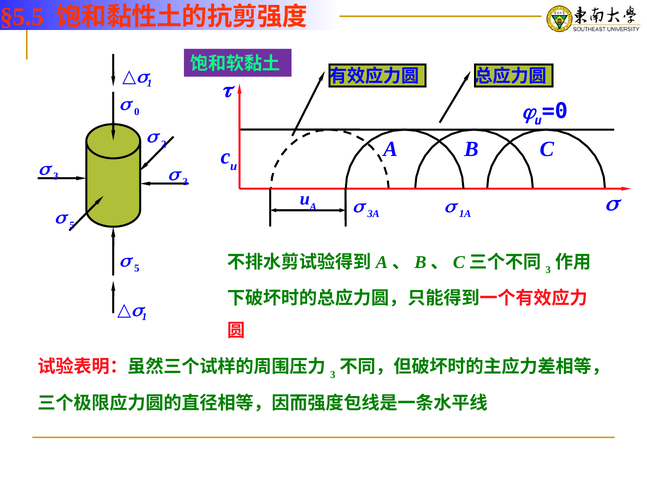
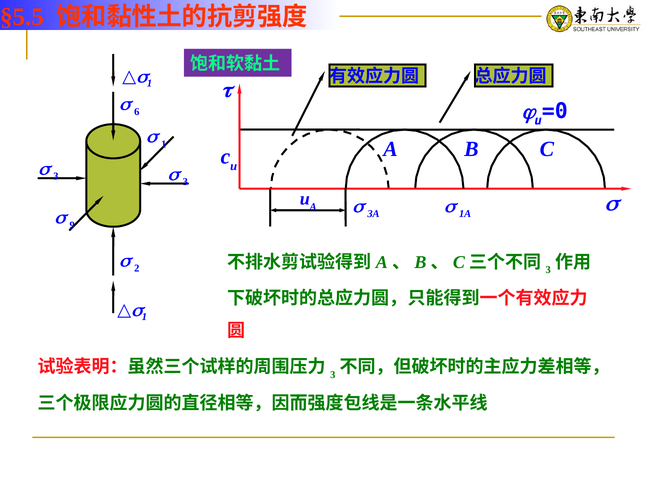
0: 0 -> 6 (137, 112)
2: 2 -> 1 (164, 144)
5: 5 -> 9 (72, 225)
5: 5 -> 2 (137, 268)
